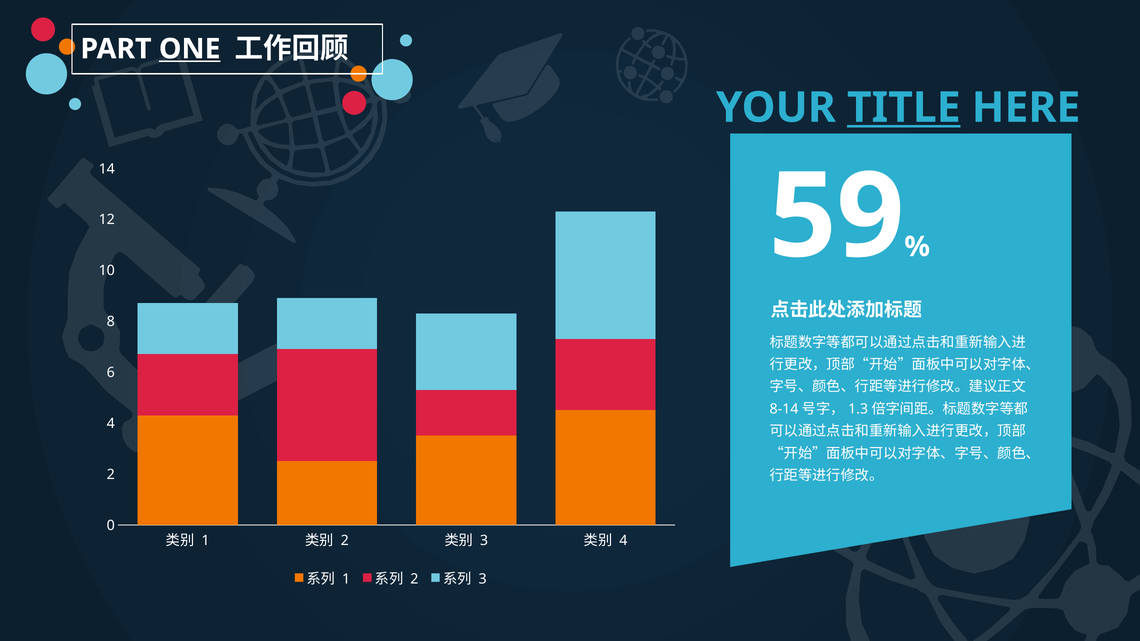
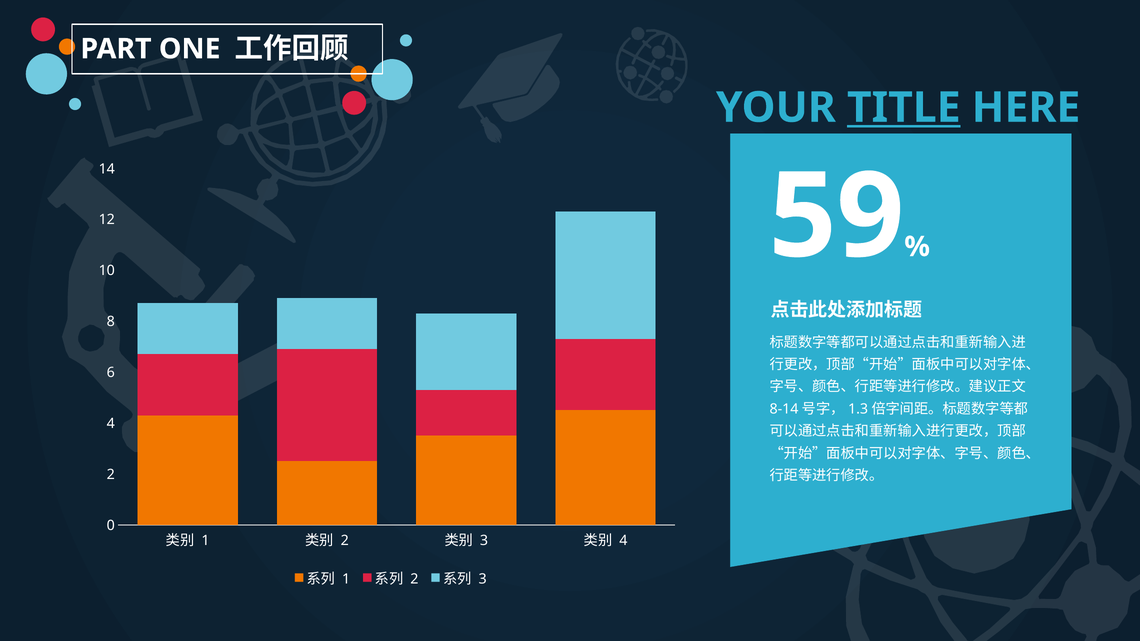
ONE underline: present -> none (190, 49)
